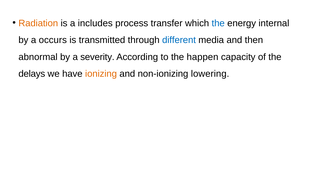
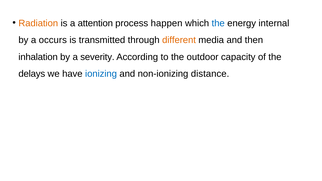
includes: includes -> attention (95, 23)
transfer: transfer -> happen (167, 23)
different colour: blue -> orange (179, 40)
abnormal: abnormal -> inhalation (38, 57)
happen: happen -> outdoor (203, 57)
ionizing colour: orange -> blue (101, 74)
lowering: lowering -> distance (210, 74)
